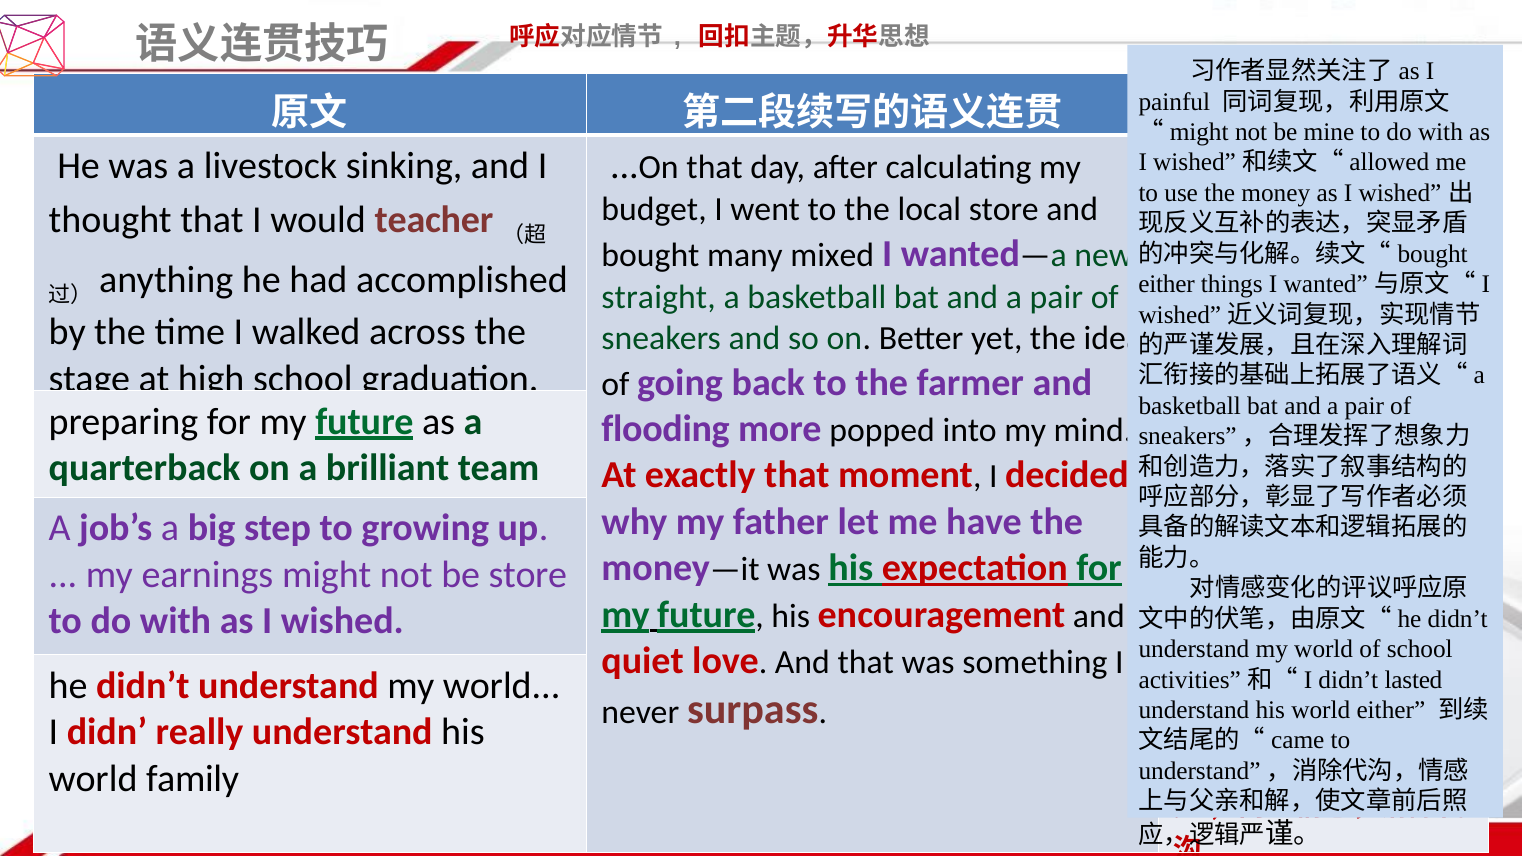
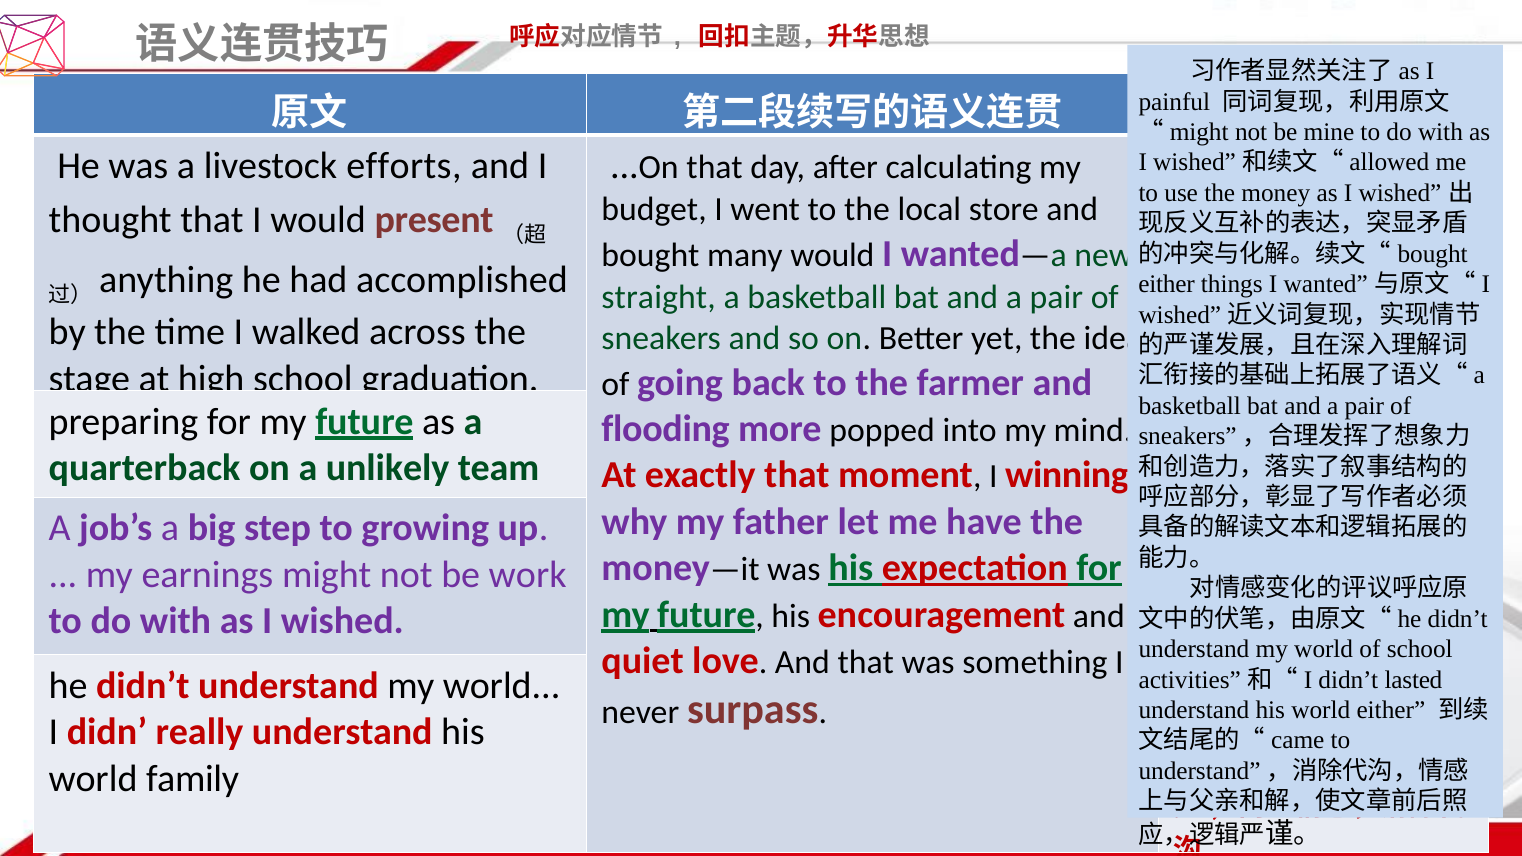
sinking: sinking -> efforts (404, 166)
teacher: teacher -> present (434, 220)
many mixed: mixed -> would (832, 255)
brilliant: brilliant -> unlikely (388, 468)
decided: decided -> winning (1067, 475)
be store: store -> work (528, 575)
